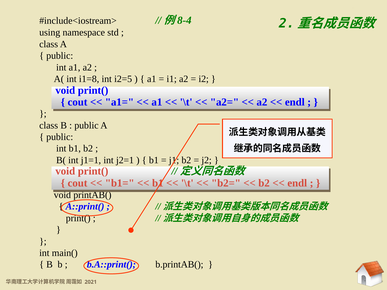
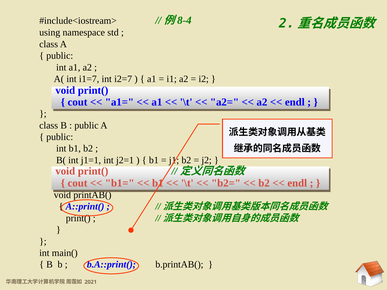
i1=8: i1=8 -> i1=7 (89, 79)
i2=5: i2=5 -> i2=7 (123, 79)
